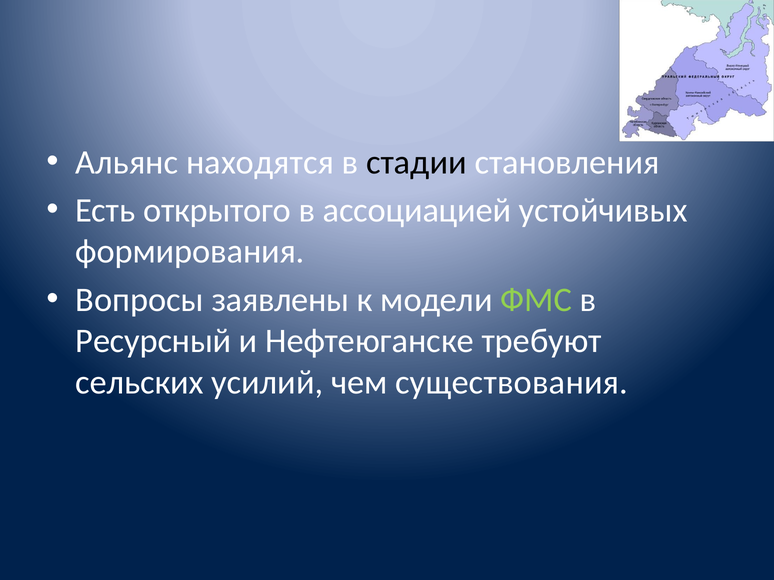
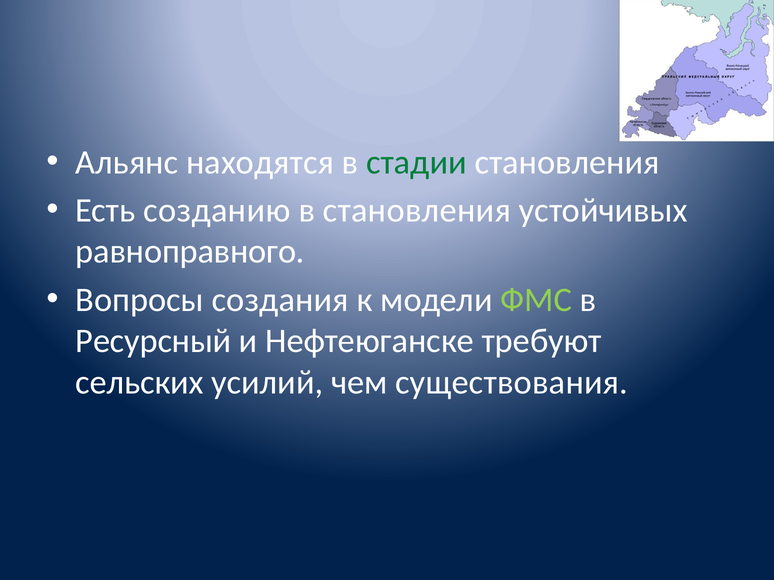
стадии colour: black -> green (416, 162)
открытого: открытого -> созданию (217, 211)
в ассоциацией: ассоциацией -> становления (417, 211)
формирования: формирования -> равноправного (190, 252)
заявлены: заявлены -> создания (280, 300)
